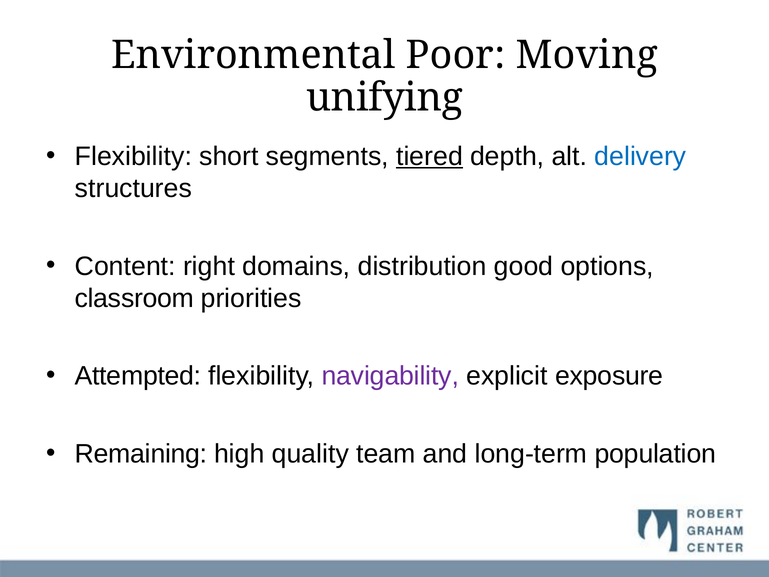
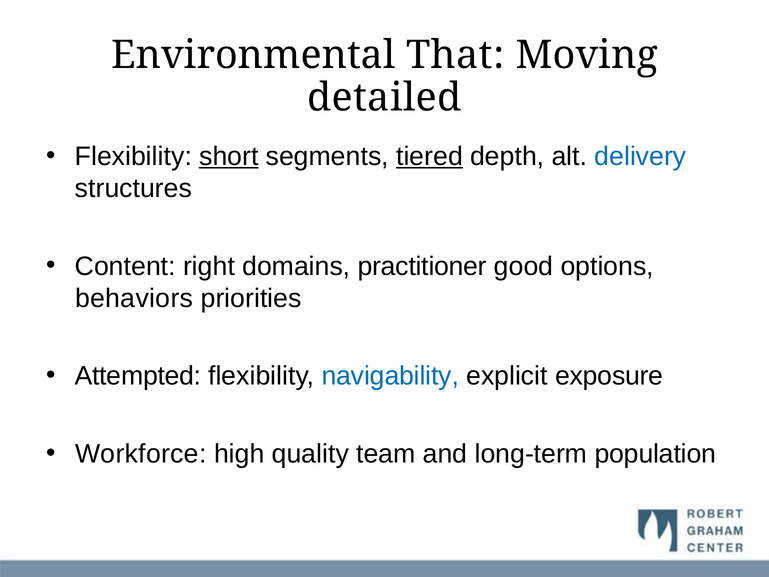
Poor: Poor -> That (455, 55)
unifying: unifying -> detailed (384, 98)
short underline: none -> present (229, 156)
distribution: distribution -> practitioner (422, 266)
classroom: classroom -> behaviors (134, 298)
navigability colour: purple -> blue (390, 376)
Remaining: Remaining -> Workforce (141, 454)
